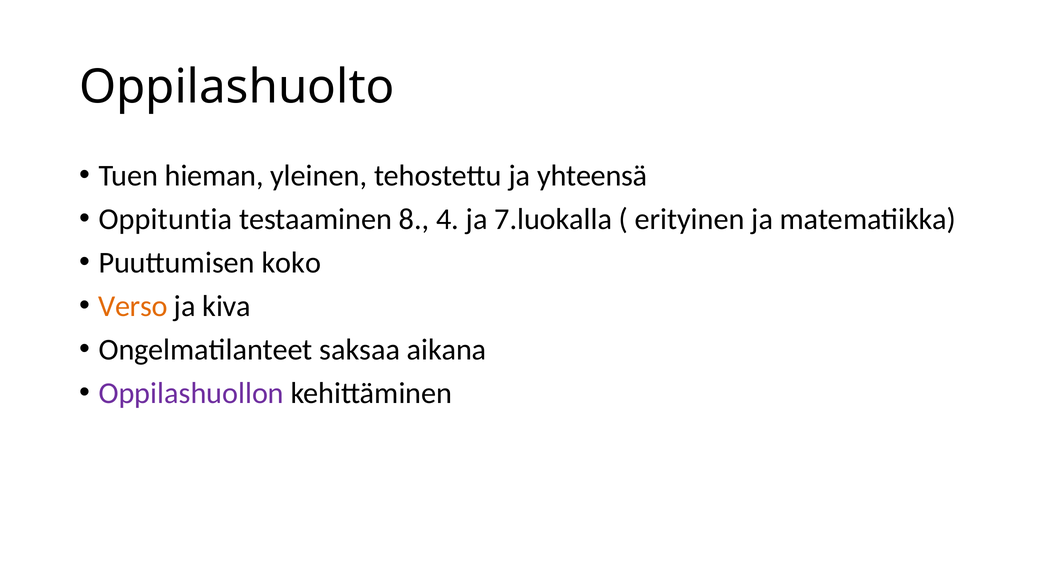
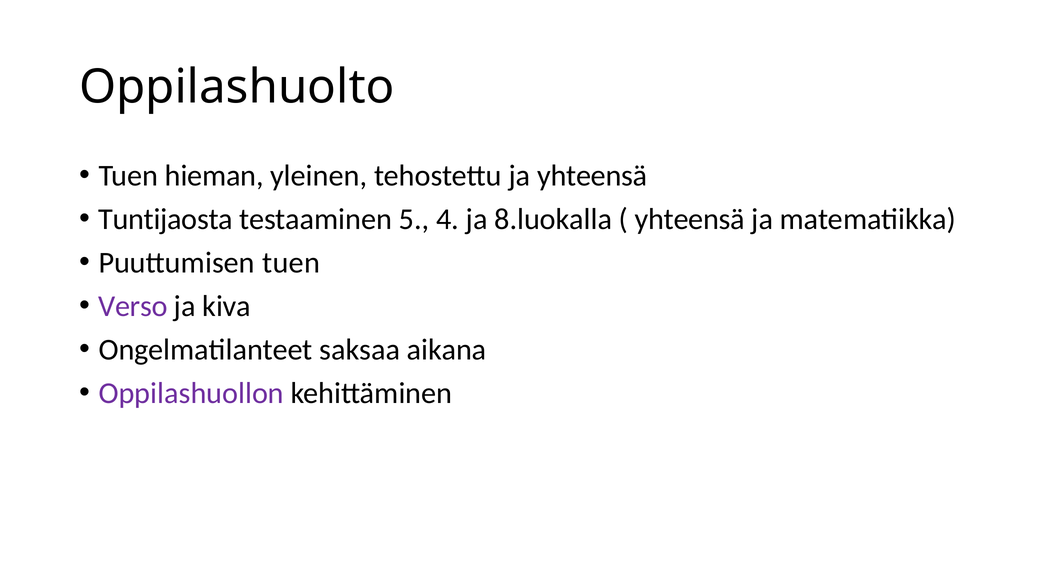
Oppituntia: Oppituntia -> Tuntijaosta (166, 219)
8: 8 -> 5 (414, 219)
7.luokalla: 7.luokalla -> 8.luokalla (553, 219)
erityinen: erityinen -> yhteensä (690, 219)
Puuttumisen koko: koko -> tuen (291, 263)
Verso colour: orange -> purple (133, 306)
